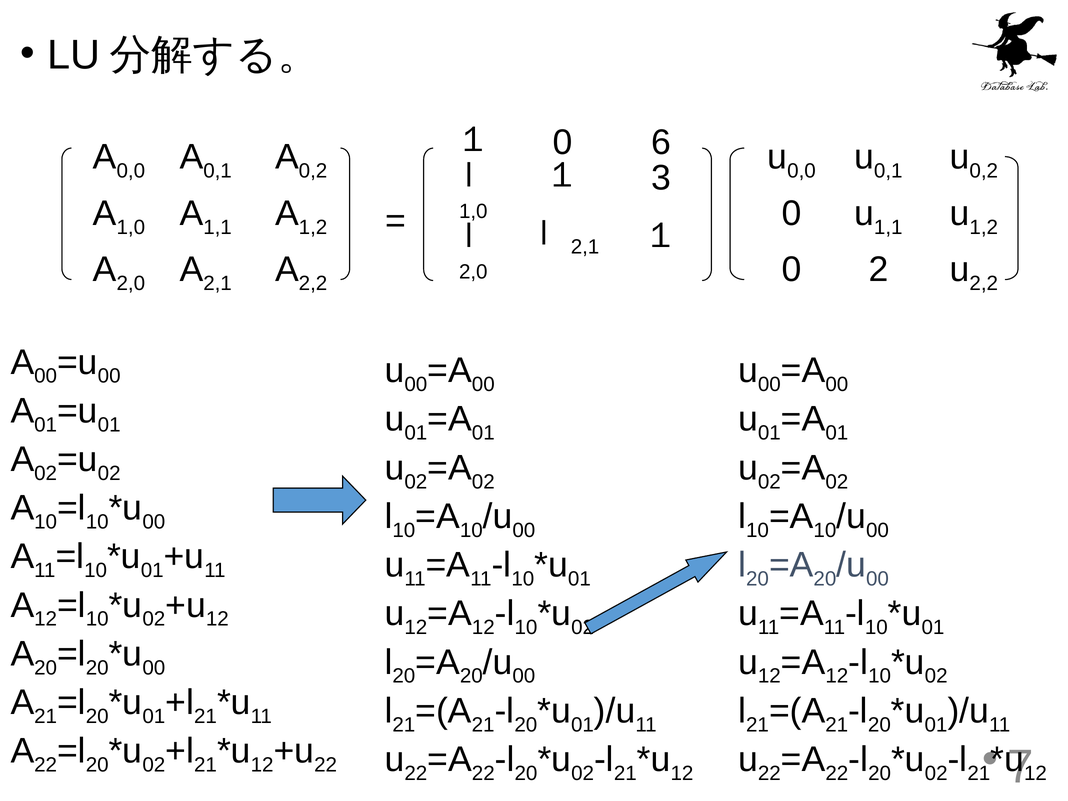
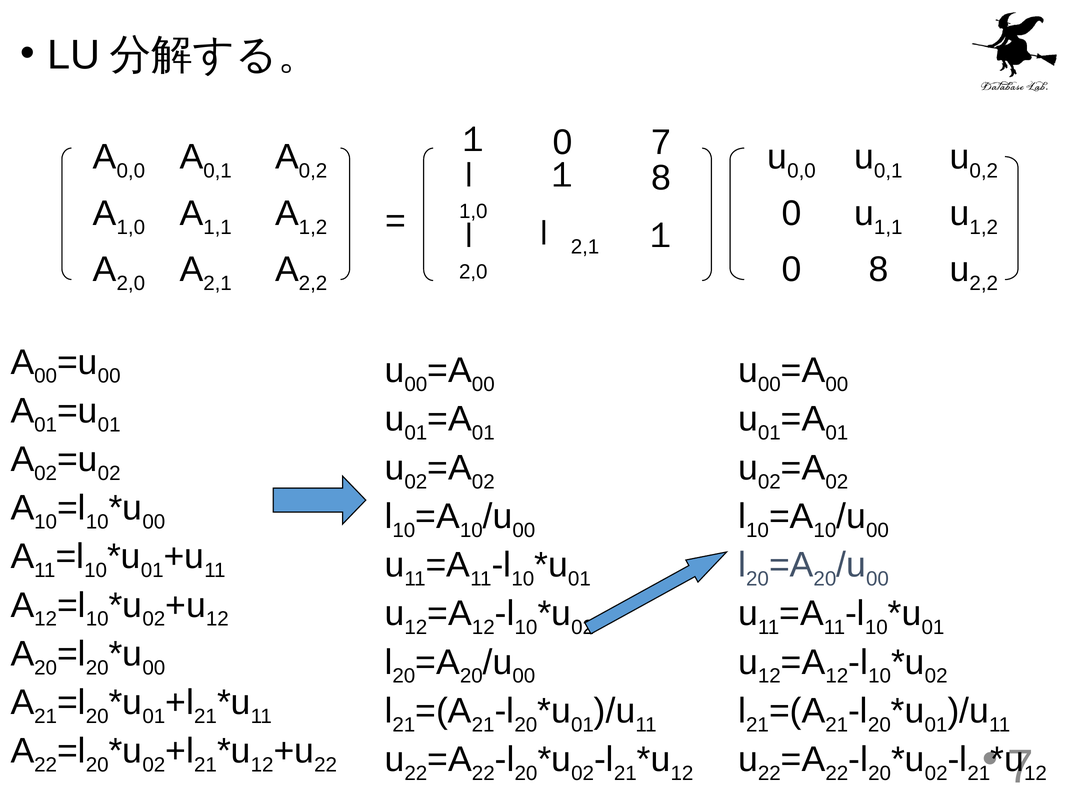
6: 6 -> 7 (661, 142)
１ 3: 3 -> 8 (661, 178)
0 2: 2 -> 8 (878, 270)
